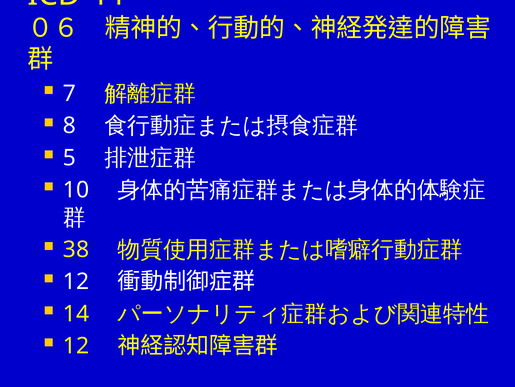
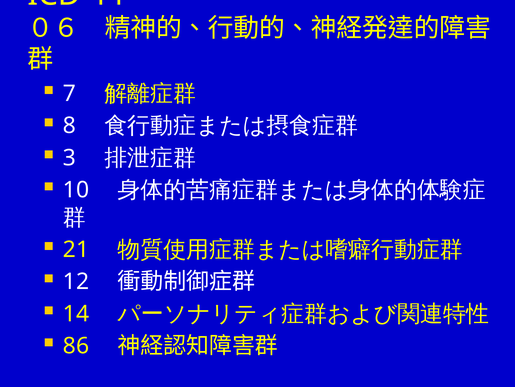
5: 5 -> 3 (70, 158)
38: 38 -> 21 (76, 249)
12: 12 -> 86 (76, 345)
